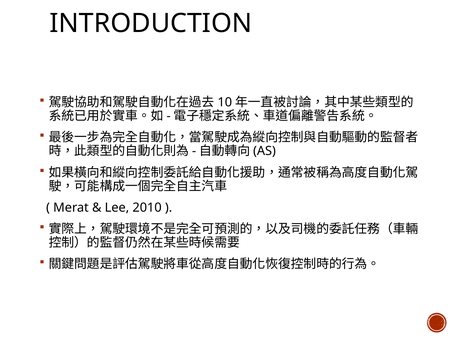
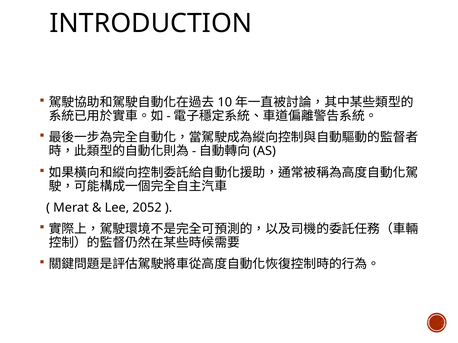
2010: 2010 -> 2052 (147, 208)
